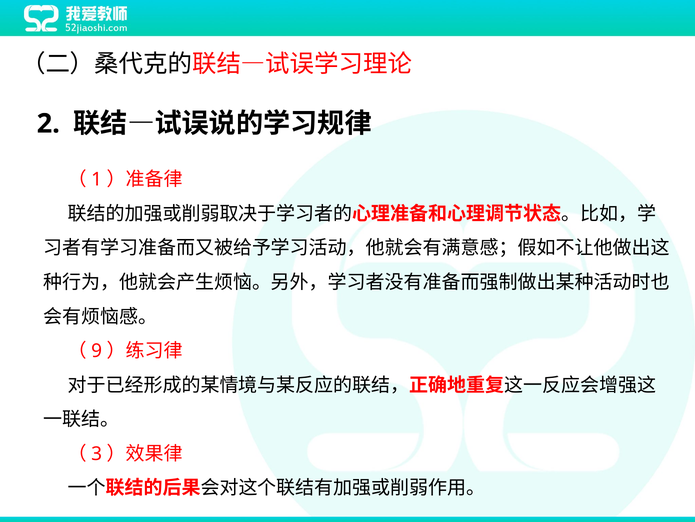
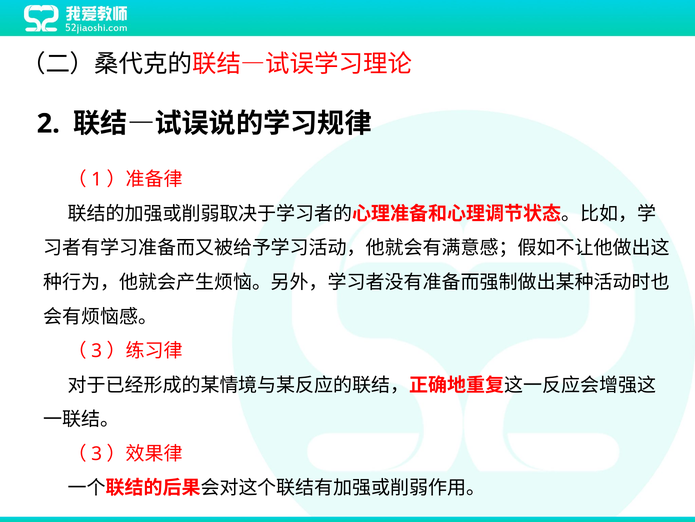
9: 9 -> 3 (97, 351)
